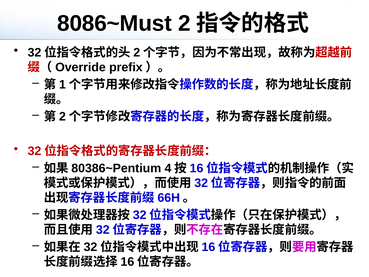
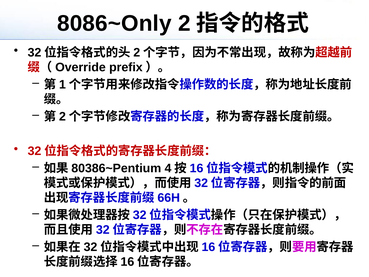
8086~Must: 8086~Must -> 8086~Only (114, 23)
